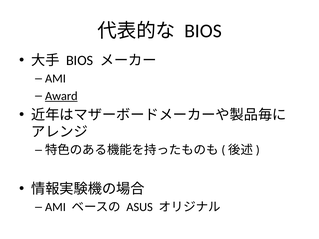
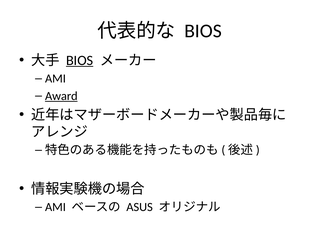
BIOS underline: none -> present (80, 60)
